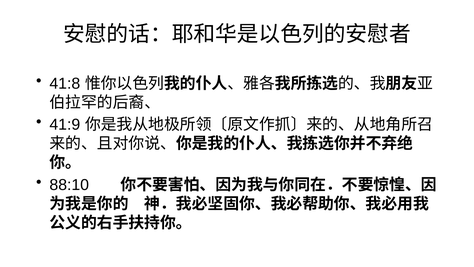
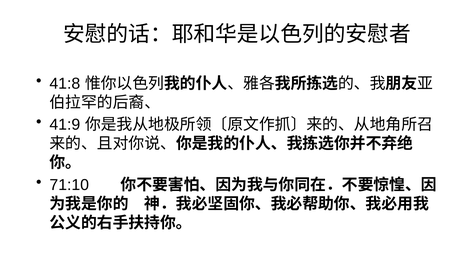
88:10: 88:10 -> 71:10 (69, 185)
